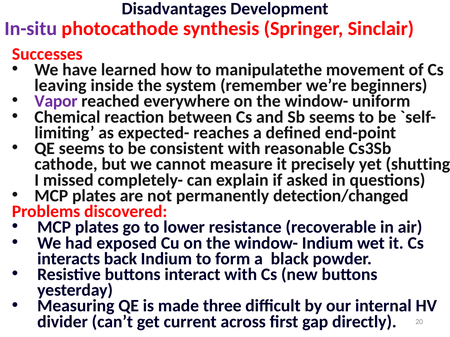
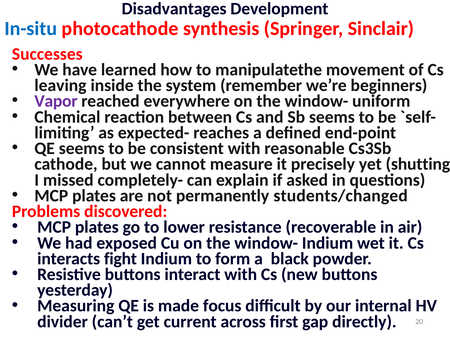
In-situ colour: purple -> blue (31, 29)
detection/changed: detection/changed -> students/changed (341, 196)
back: back -> fight (120, 259)
three: three -> focus (222, 306)
